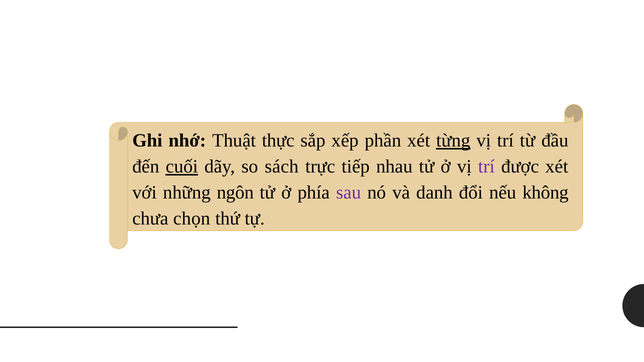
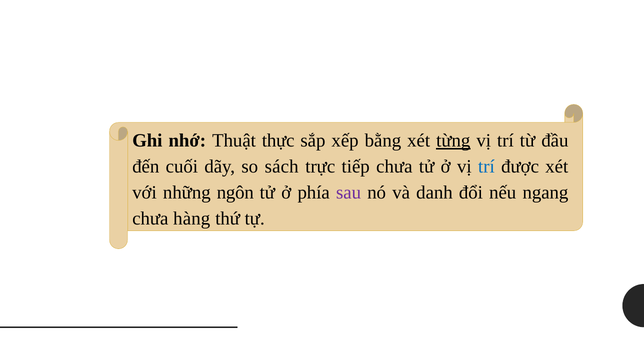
phần: phần -> bằng (383, 141)
cuối underline: present -> none (182, 167)
tiếp nhau: nhau -> chưa (394, 167)
trí colour: purple -> blue (486, 167)
không: không -> ngang (545, 193)
chọn: chọn -> hàng (192, 219)
